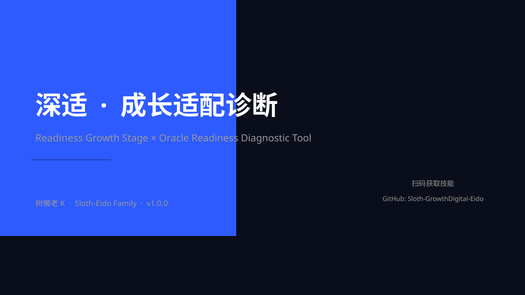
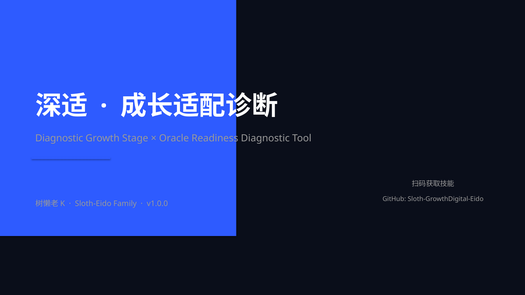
Readiness: Readiness -> Diagnostic (59, 138)
